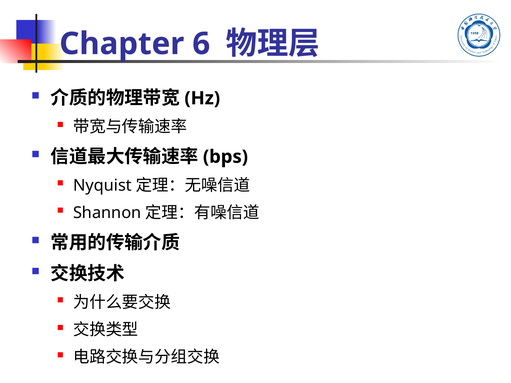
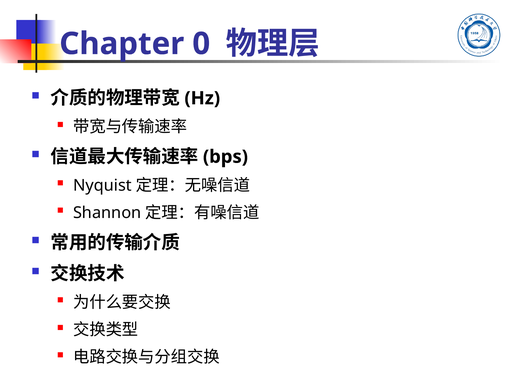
6: 6 -> 0 (201, 44)
